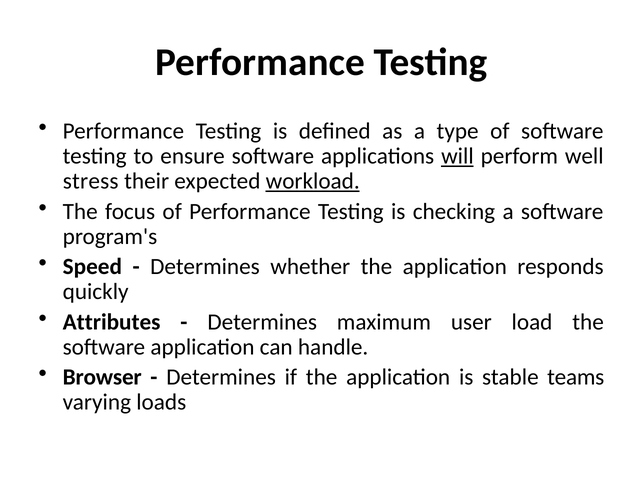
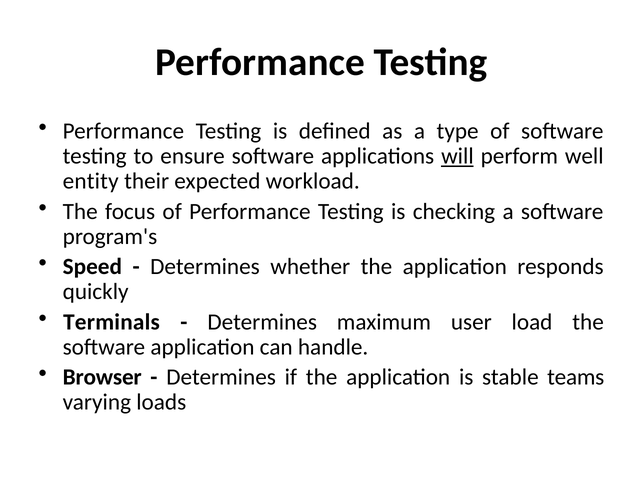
stress: stress -> entity (91, 181)
workload underline: present -> none (313, 181)
Attributes: Attributes -> Terminals (111, 322)
